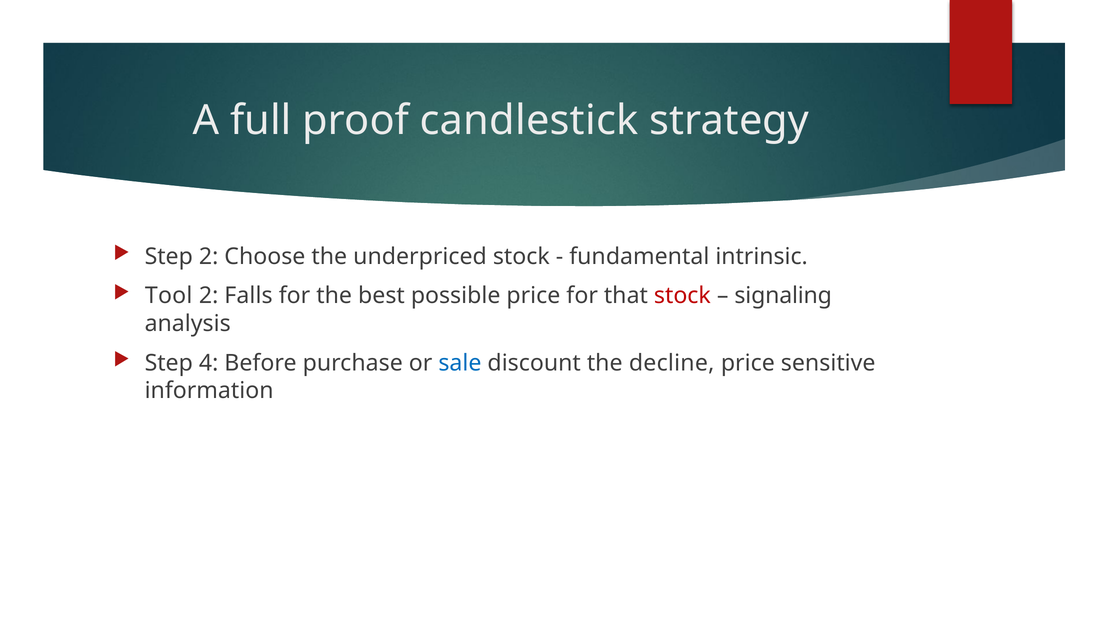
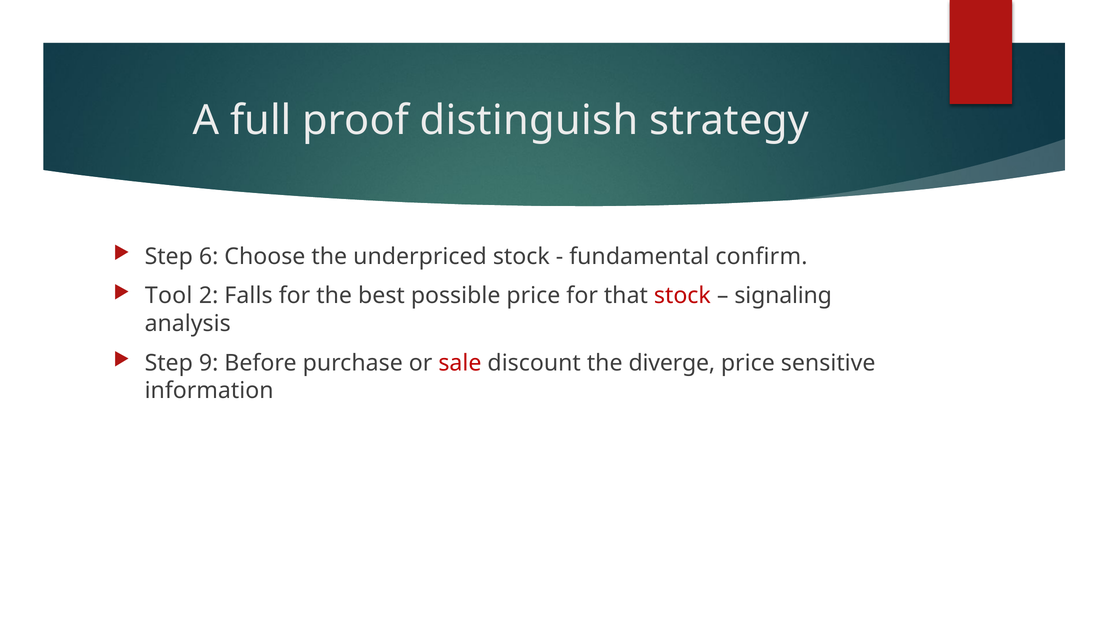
candlestick: candlestick -> distinguish (529, 121)
Step 2: 2 -> 6 (209, 256)
intrinsic: intrinsic -> confirm (761, 256)
4: 4 -> 9 (209, 363)
sale colour: blue -> red (460, 363)
decline: decline -> diverge (672, 363)
